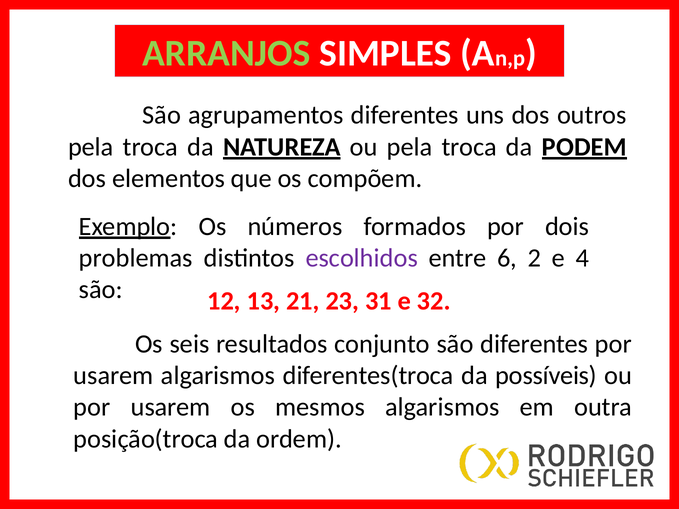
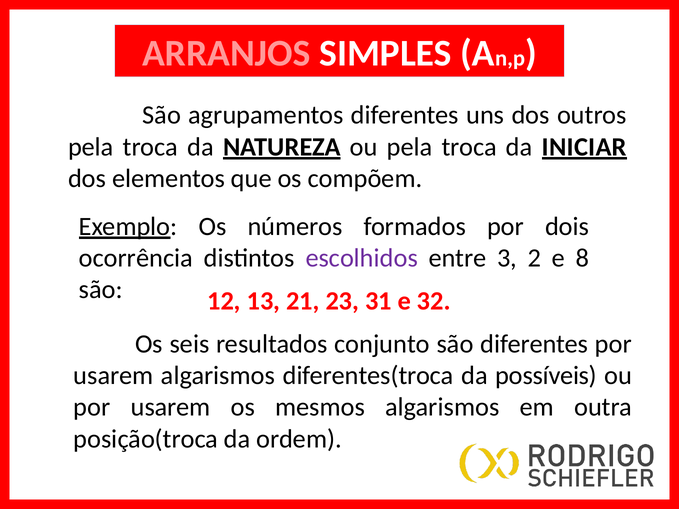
ARRANJOS colour: light green -> pink (226, 53)
PODEM: PODEM -> INICIAR (584, 147)
problemas: problemas -> ocorrência (136, 258)
6: 6 -> 3 (507, 258)
4: 4 -> 8 (583, 258)
